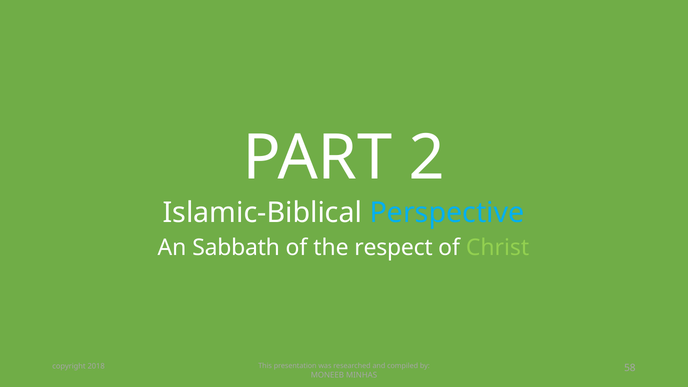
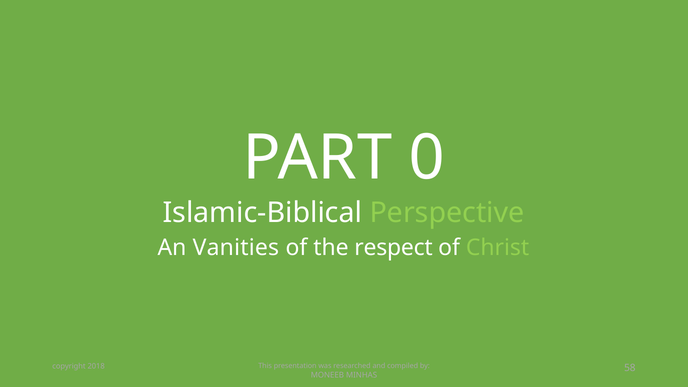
2: 2 -> 0 (427, 158)
Perspective colour: light blue -> light green (447, 213)
Sabbath: Sabbath -> Vanities (236, 248)
